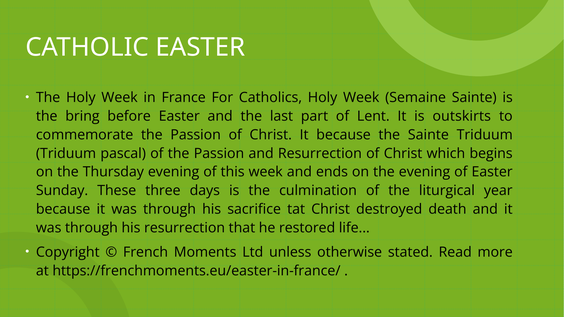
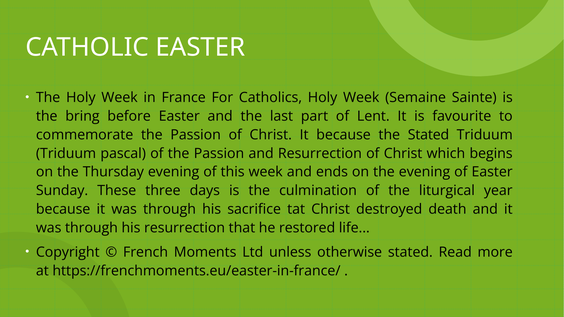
outskirts: outskirts -> favourite (462, 116)
the Sainte: Sainte -> Stated (428, 135)
